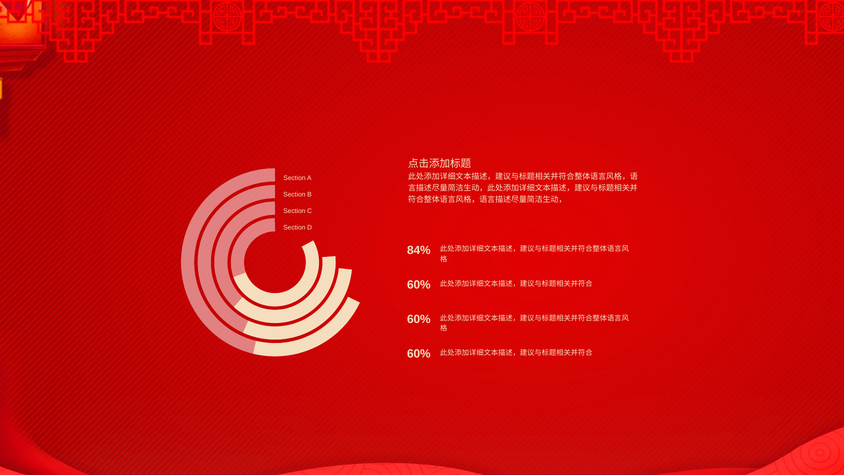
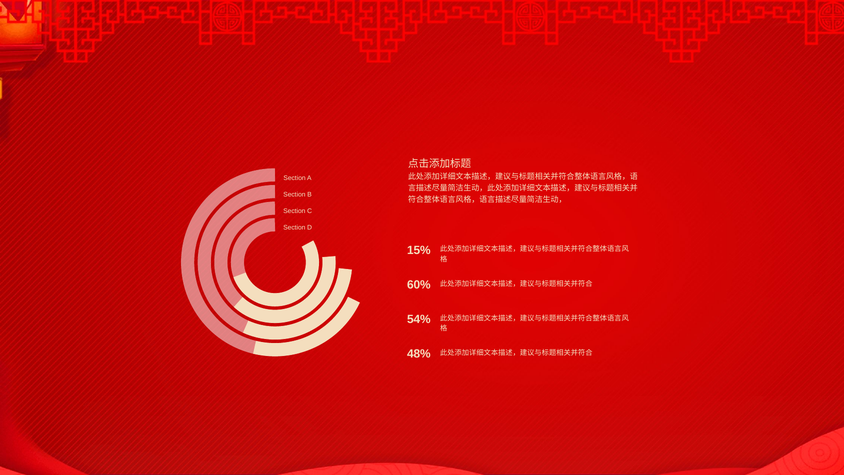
84%: 84% -> 15% (419, 250)
60%: 60% -> 54% (419, 319)
60%: 60% -> 48% (419, 354)
